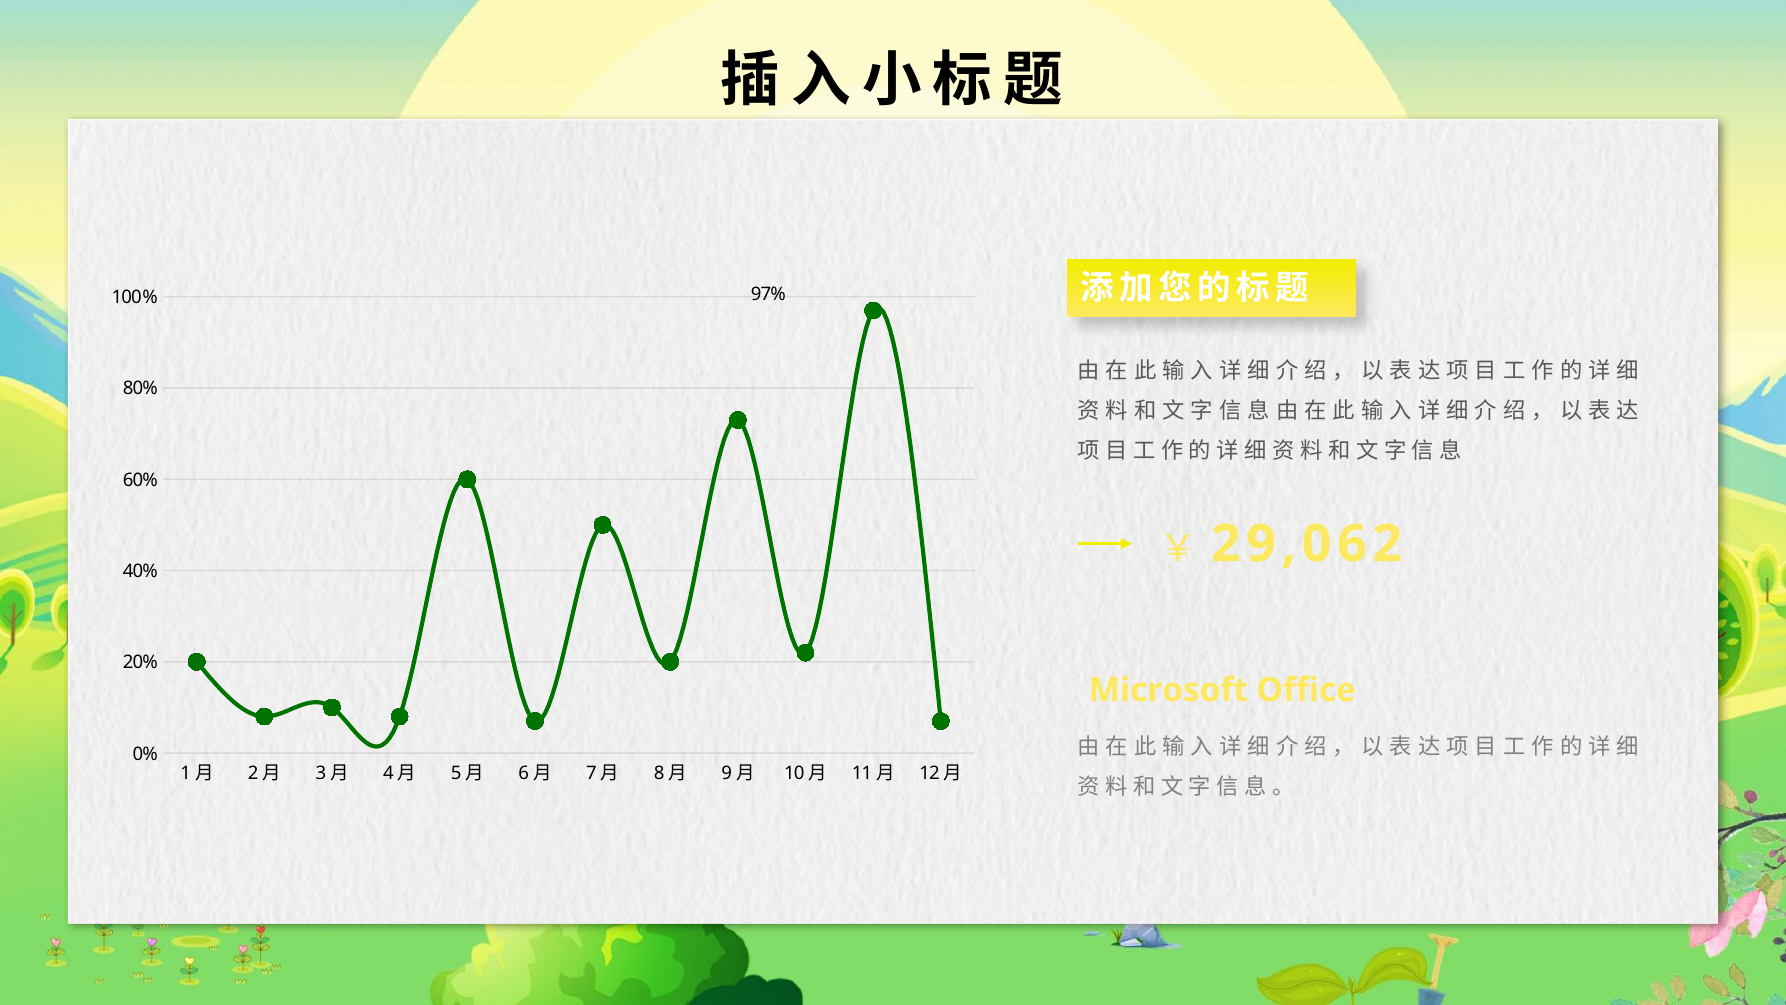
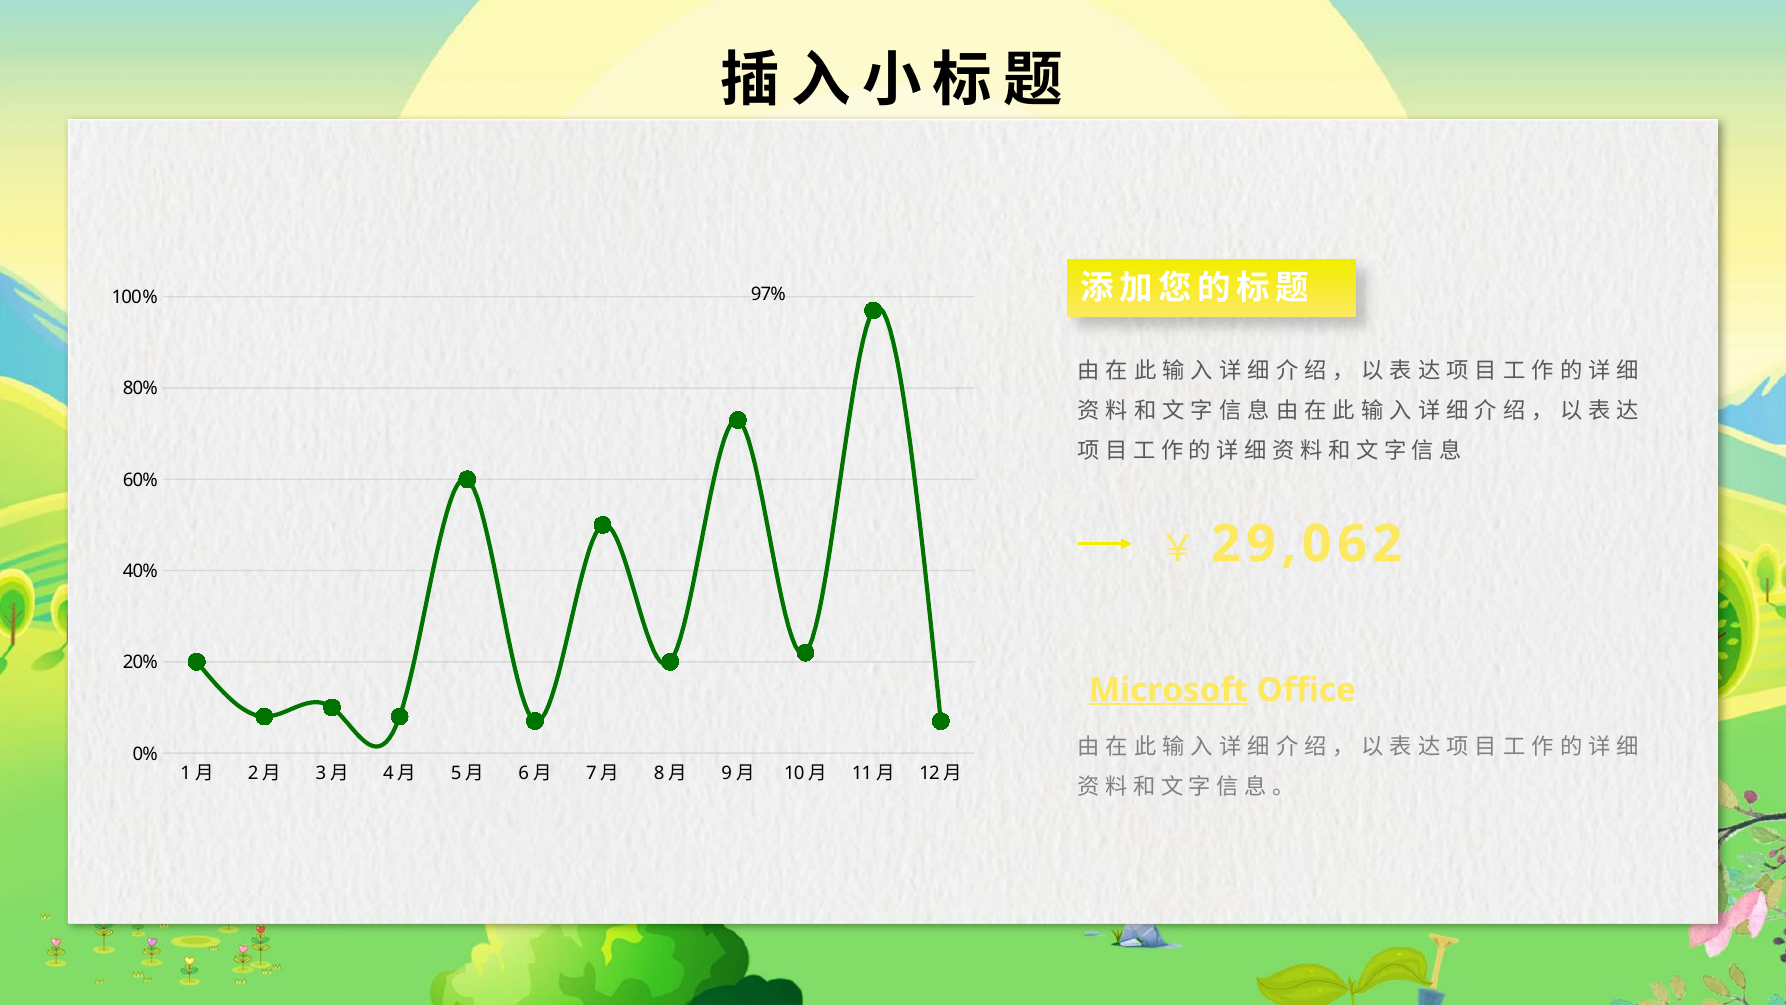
Microsoft underline: none -> present (1168, 690)
